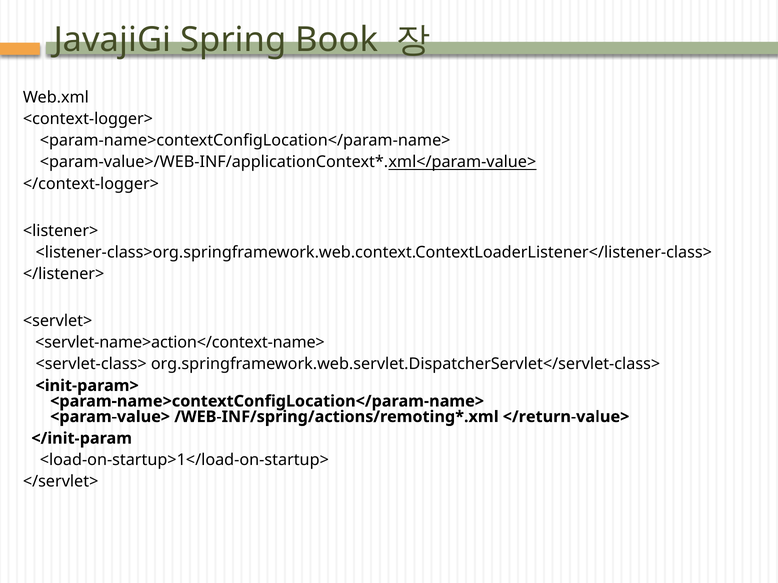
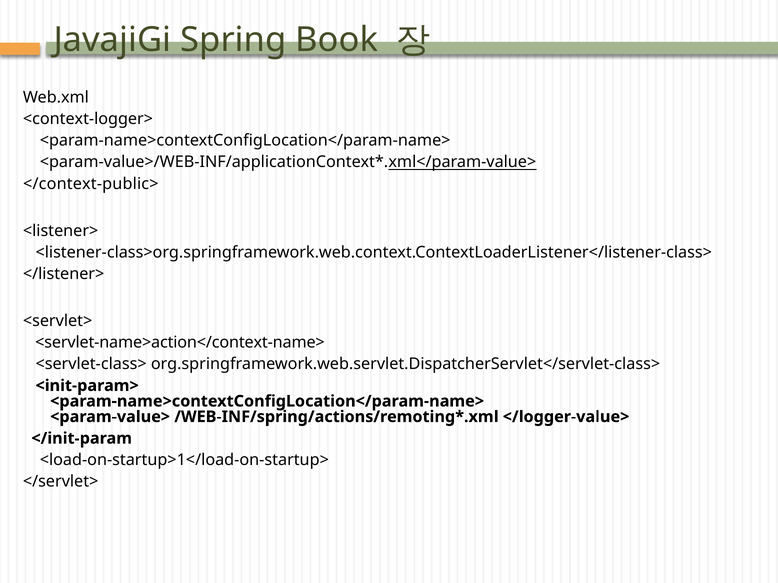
</context-logger>: </context-logger> -> </context-public> (91, 184)
</return-value>: </return-value> -> </logger-value> (566, 417)
